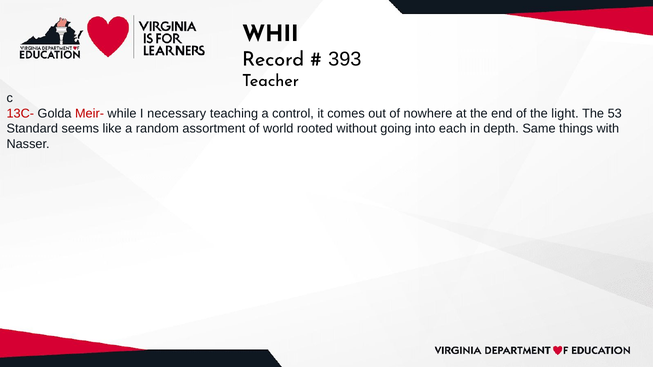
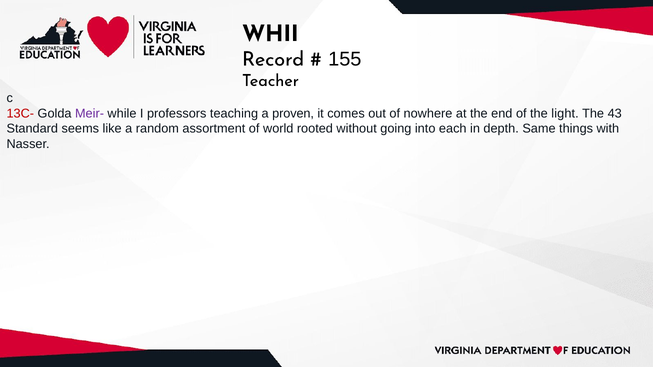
393: 393 -> 155 (345, 59)
Meir- colour: red -> purple (89, 114)
necessary: necessary -> professors (177, 114)
control: control -> proven (293, 114)
53: 53 -> 43 (615, 114)
